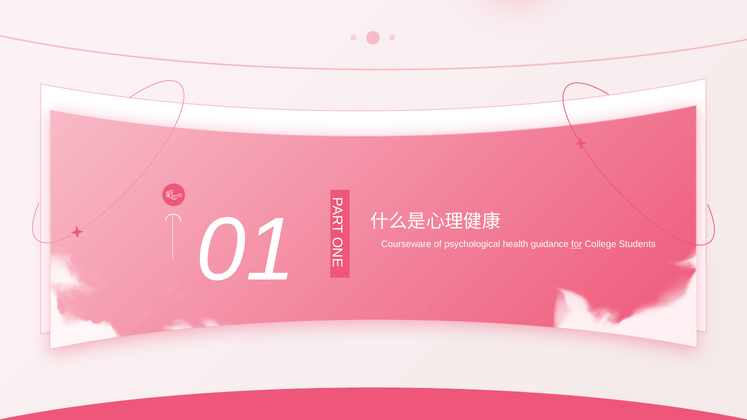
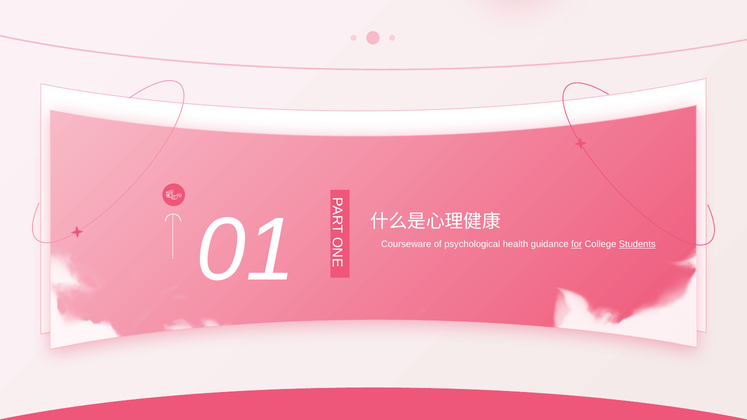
Students underline: none -> present (637, 244)
